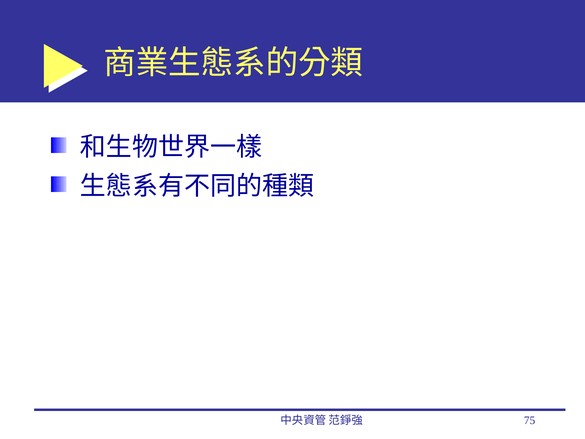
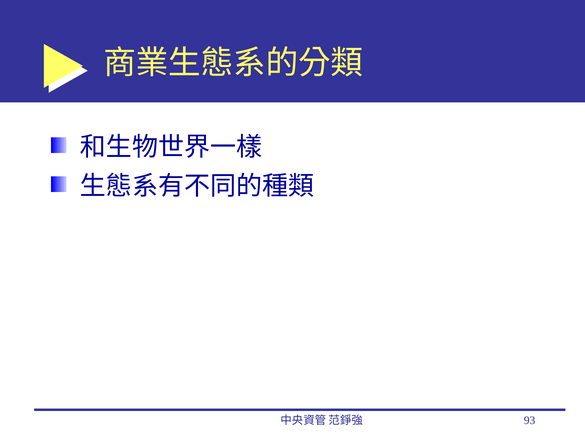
75: 75 -> 93 (530, 420)
